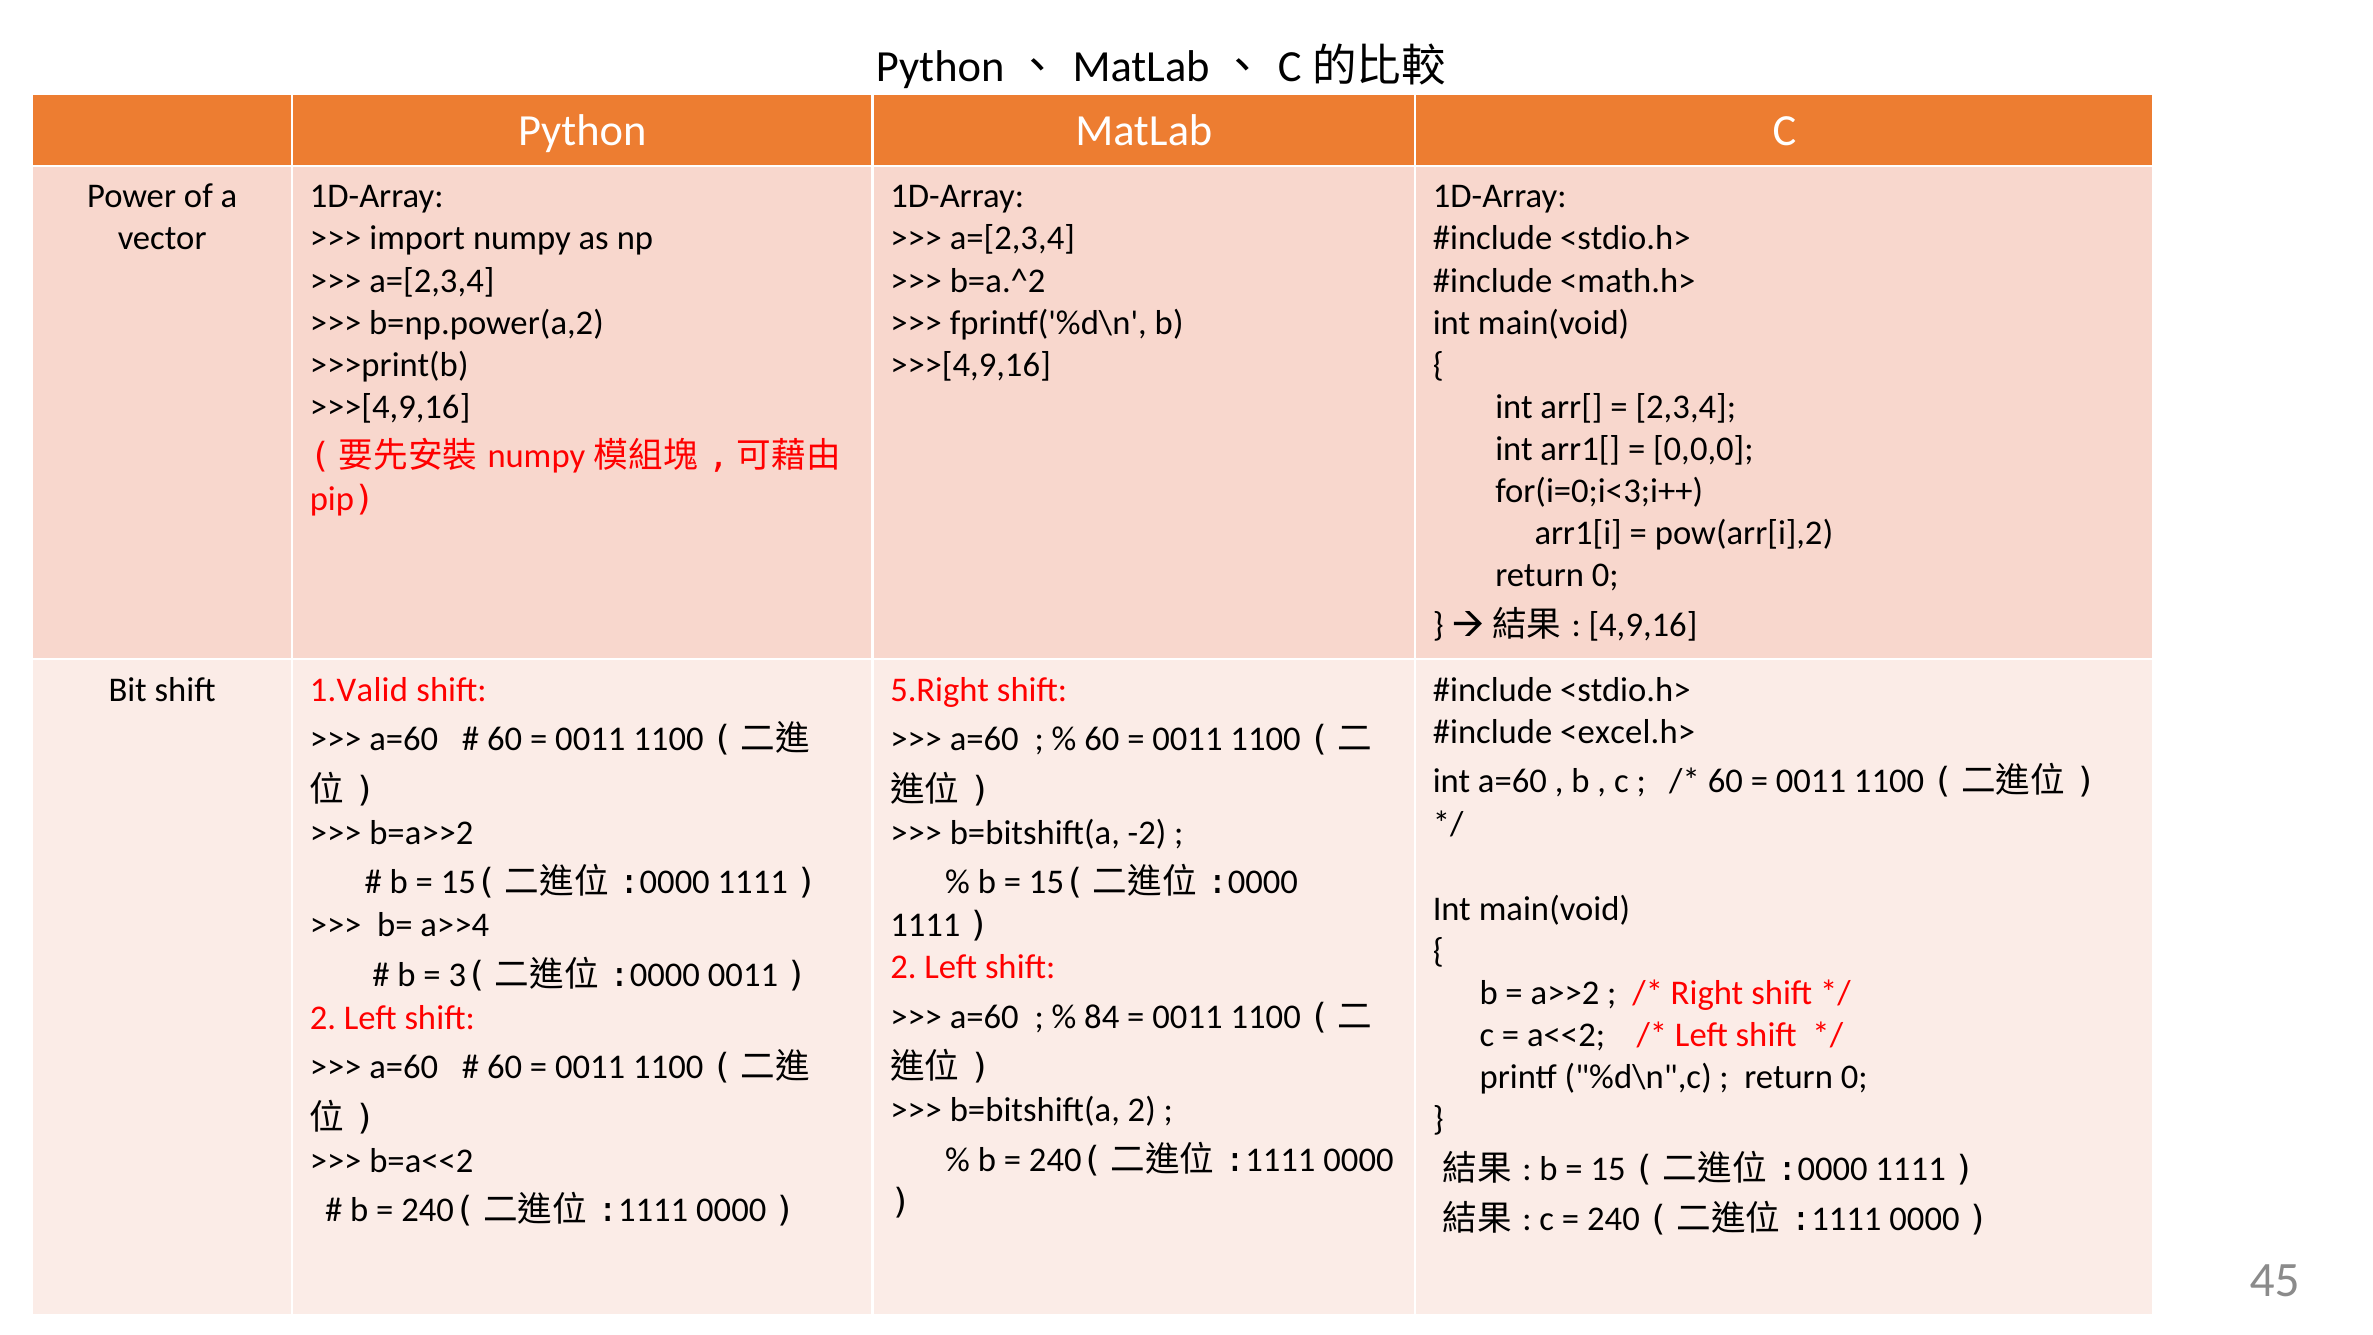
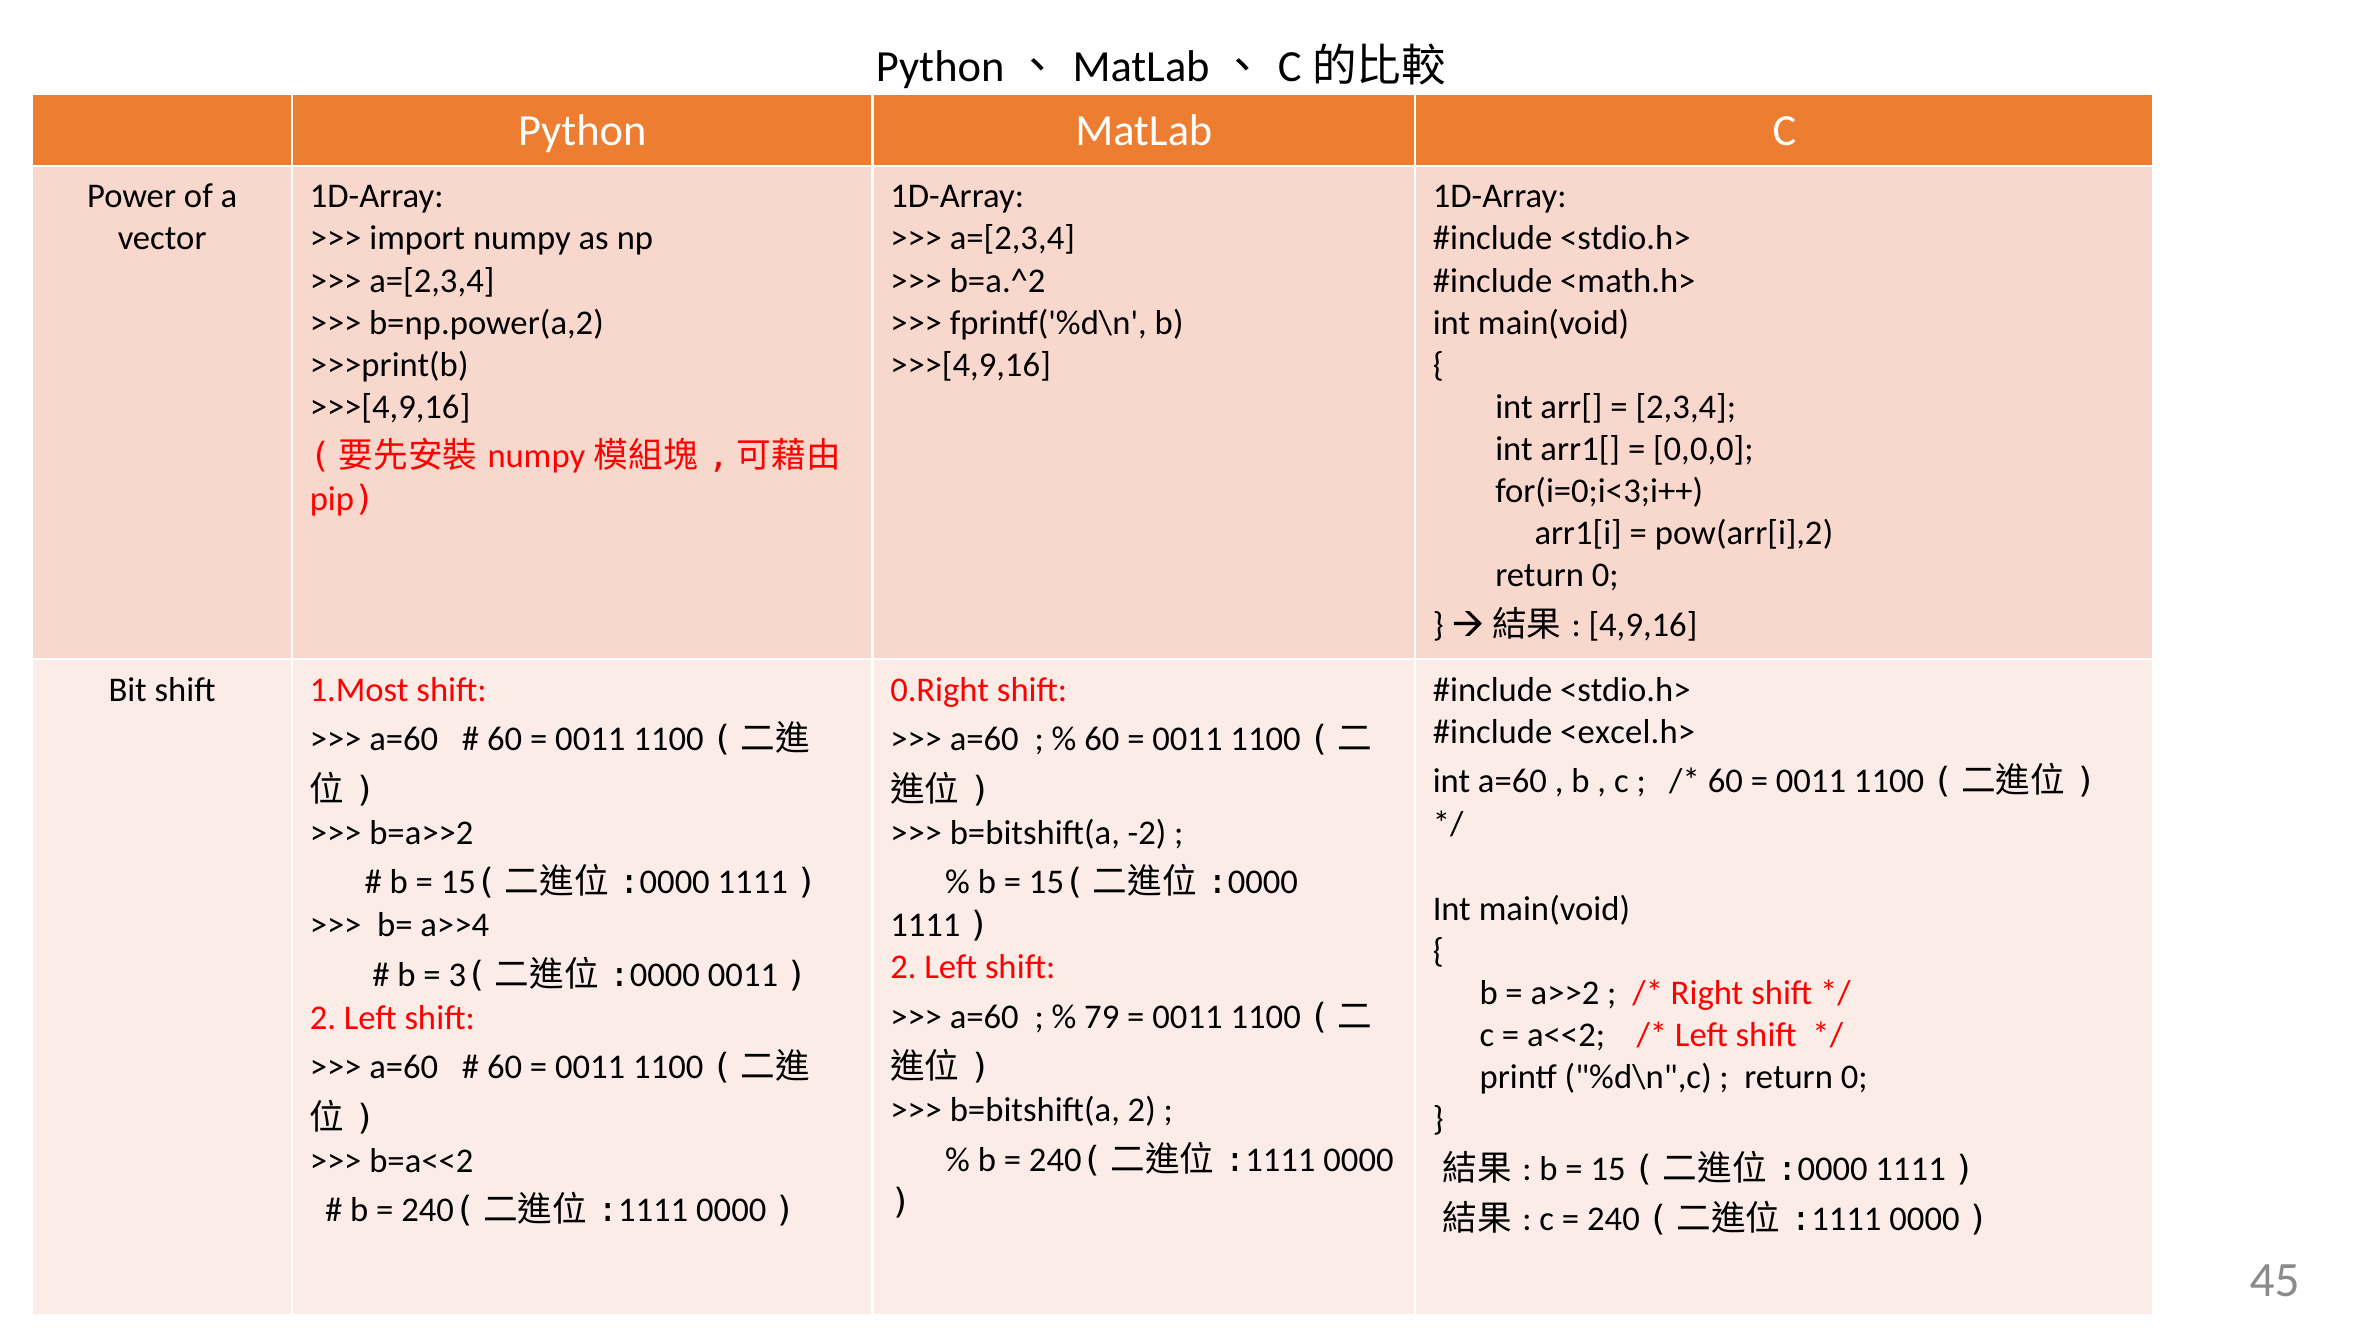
1.Valid: 1.Valid -> 1.Most (359, 690)
5.Right: 5.Right -> 0.Right (940, 690)
84: 84 -> 79 (1102, 1017)
